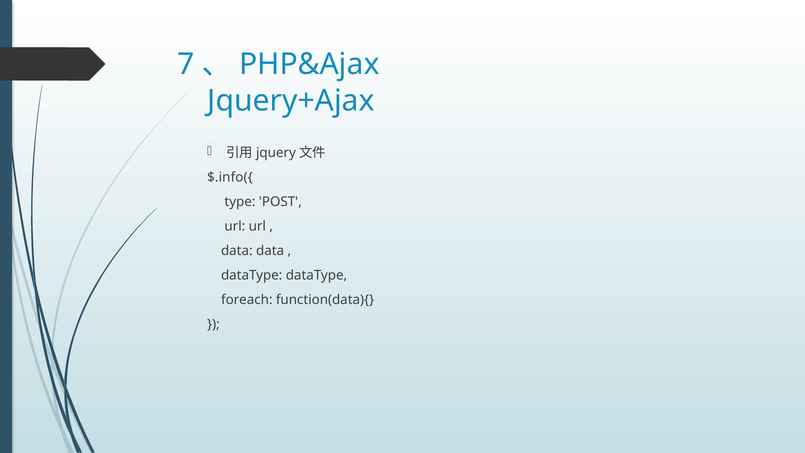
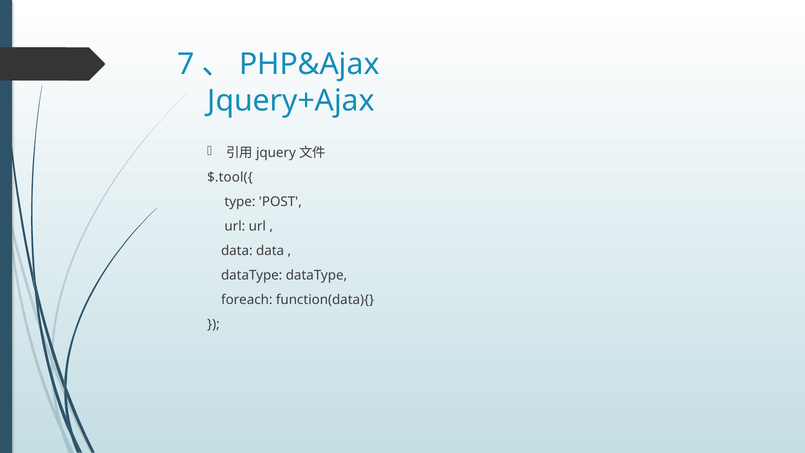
$.info({: $.info({ -> $.tool({ (230, 177)
